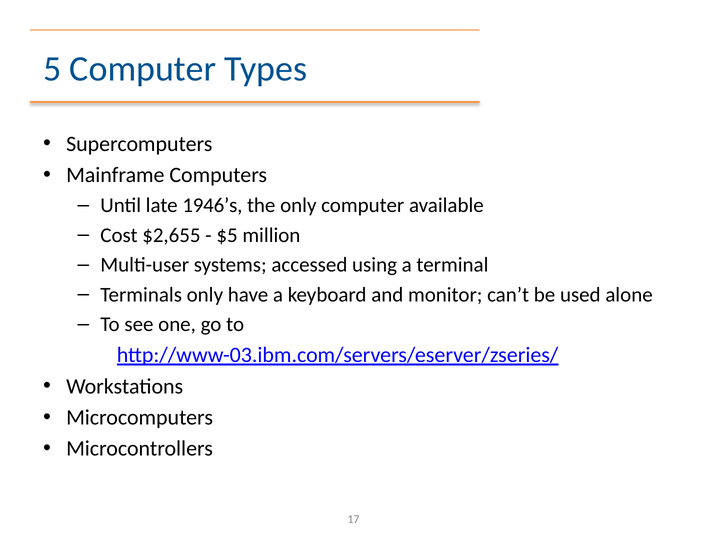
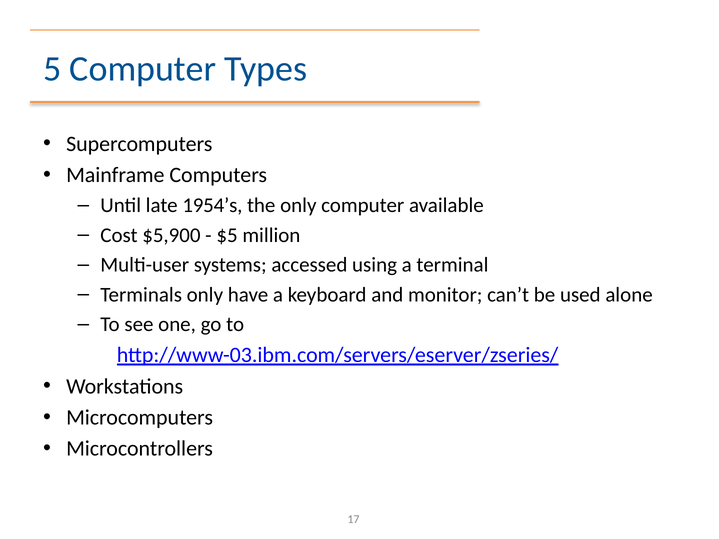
1946’s: 1946’s -> 1954’s (212, 206)
$2,655: $2,655 -> $5,900 (171, 235)
